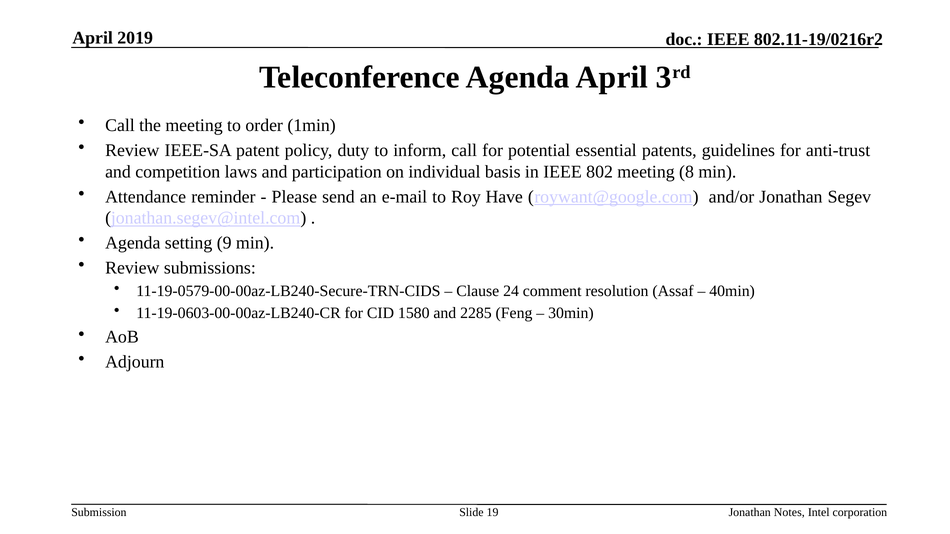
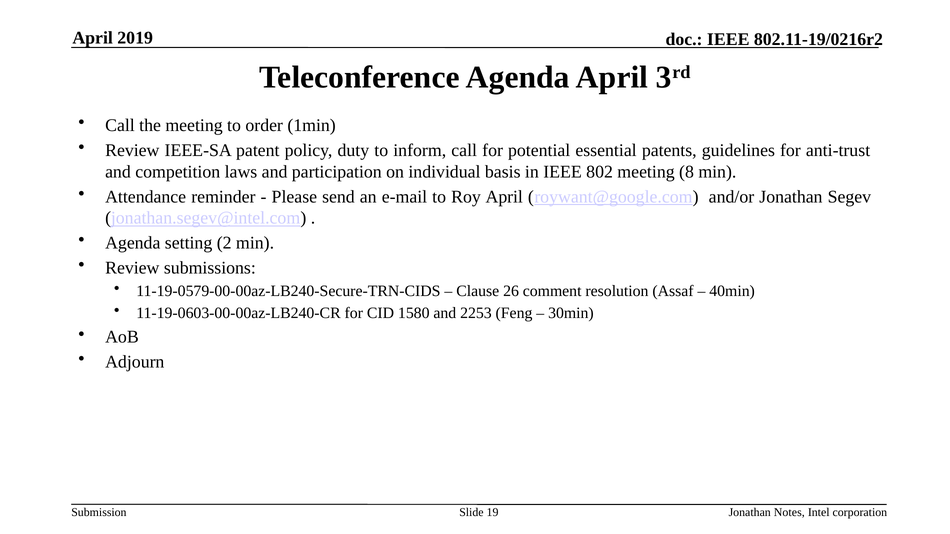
Roy Have: Have -> April (504, 197)
9: 9 -> 2 (224, 243)
24: 24 -> 26 (511, 291)
2285: 2285 -> 2253 (476, 313)
